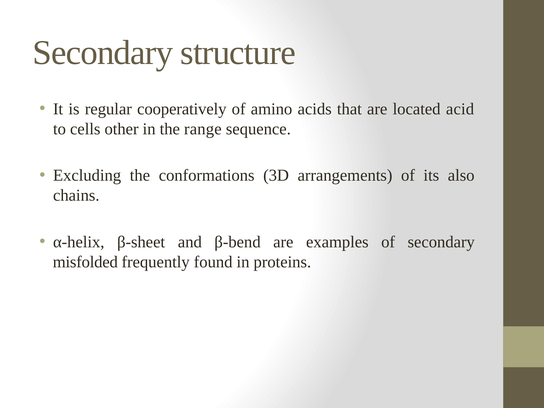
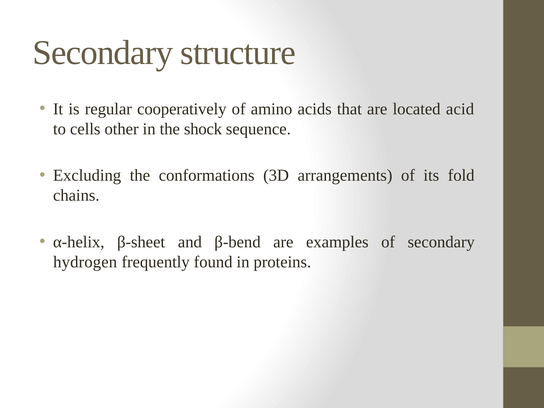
range: range -> shock (203, 129)
also: also -> fold (461, 176)
misfolded: misfolded -> hydrogen (85, 262)
